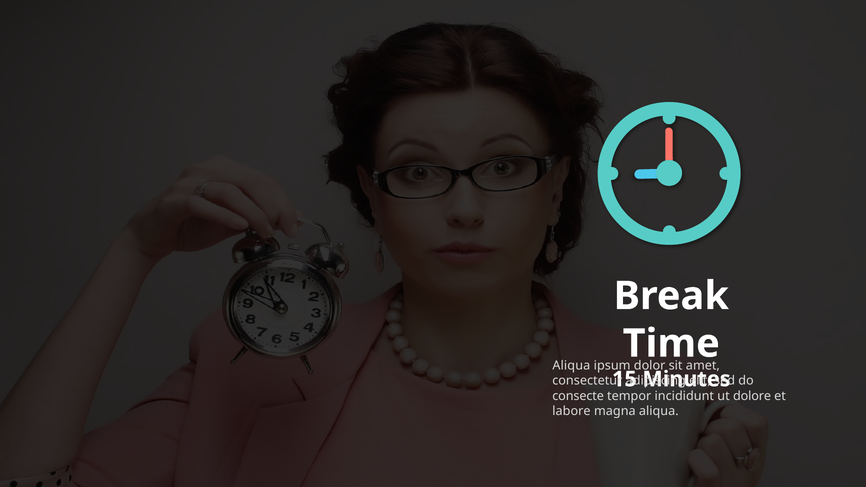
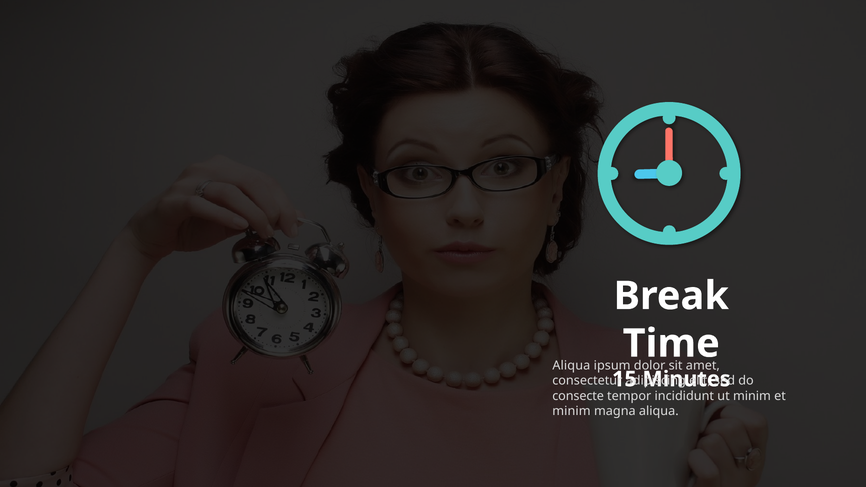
dolore: dolore -> minim (752, 396)
labore: labore -> minim (571, 411)
